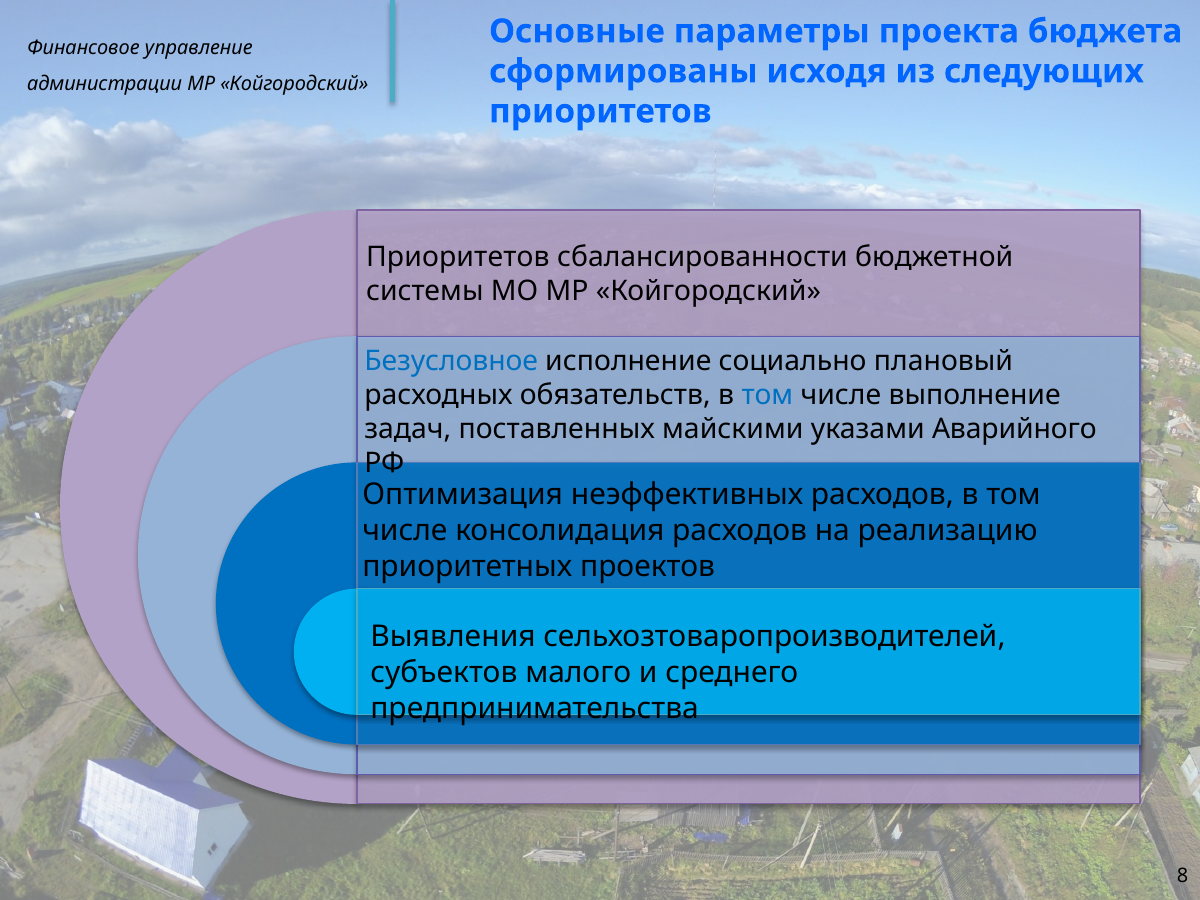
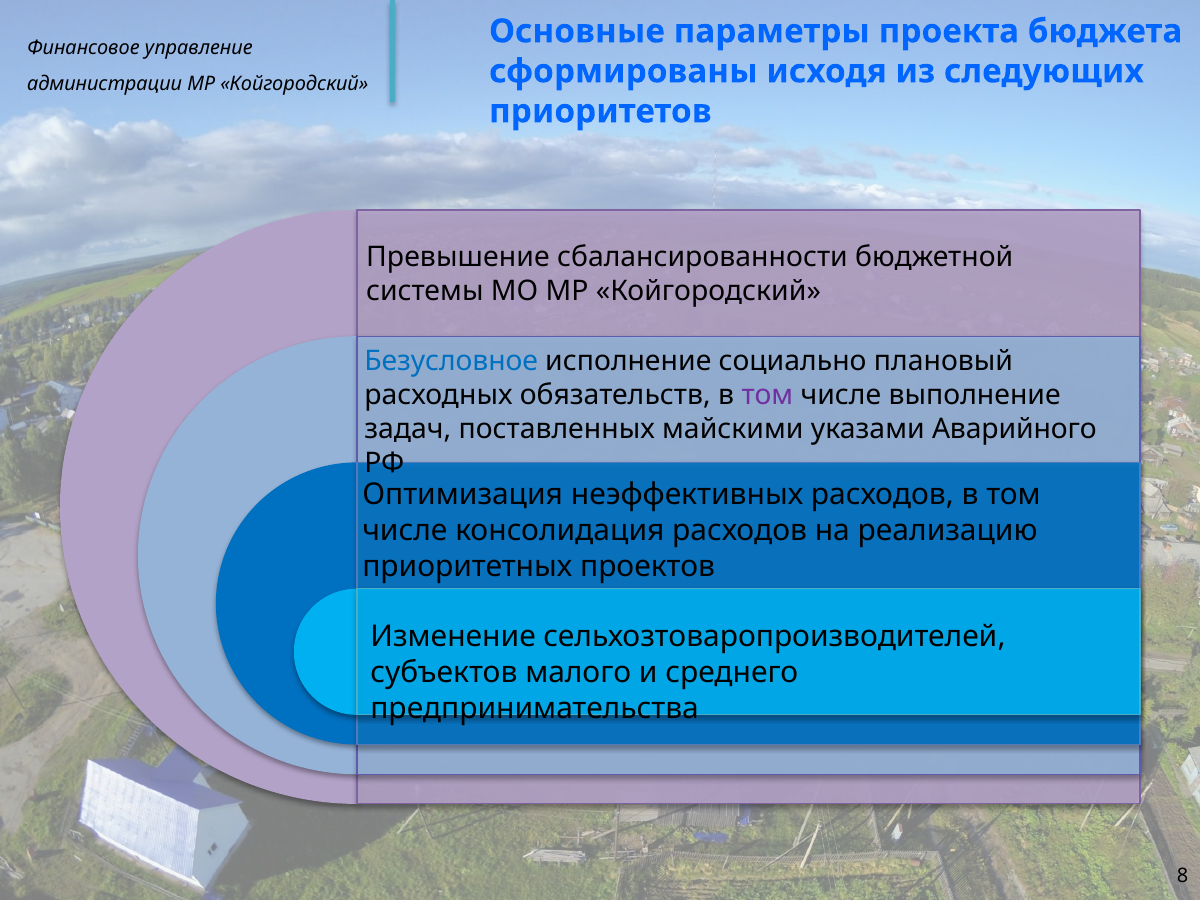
Приоритетов: Приоритетов -> Превышение (458, 257)
том colour: blue -> purple (767, 395)
Выявления: Выявления -> Изменение (453, 637)
